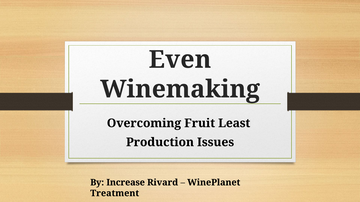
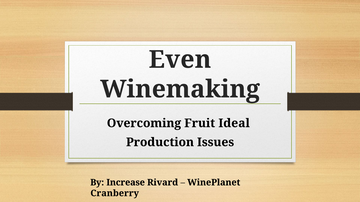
Least: Least -> Ideal (234, 123)
Treatment: Treatment -> Cranberry (115, 194)
